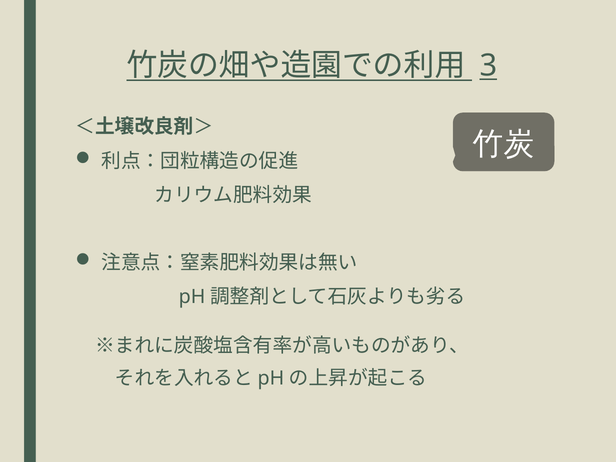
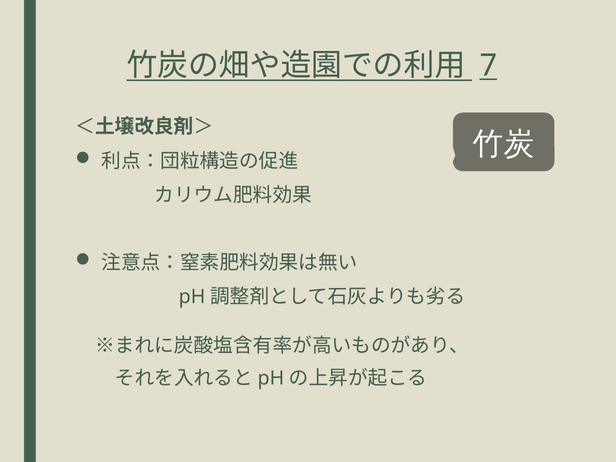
3: 3 -> 7 (488, 65)
